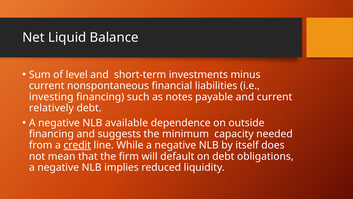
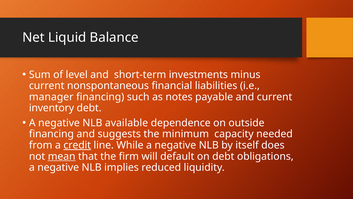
investing: investing -> manager (51, 97)
relatively: relatively -> inventory (52, 108)
mean underline: none -> present (62, 156)
